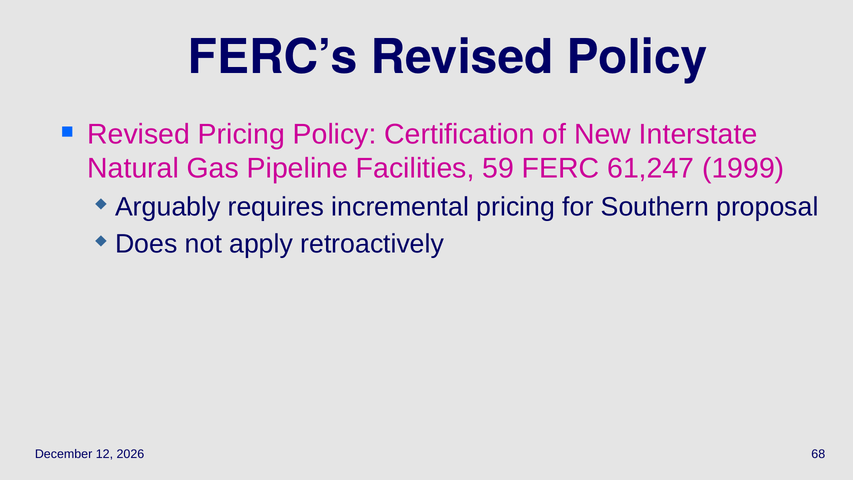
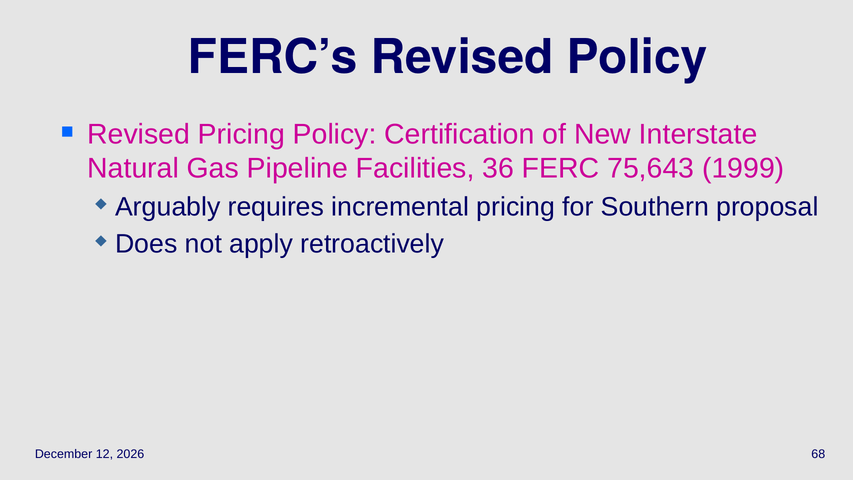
59: 59 -> 36 (498, 168)
61,247: 61,247 -> 75,643 (651, 168)
